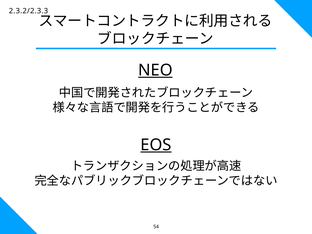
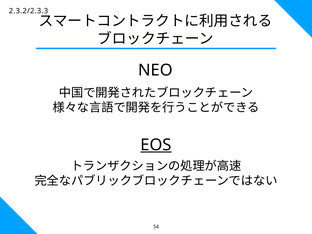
NEO underline: present -> none (155, 70)
